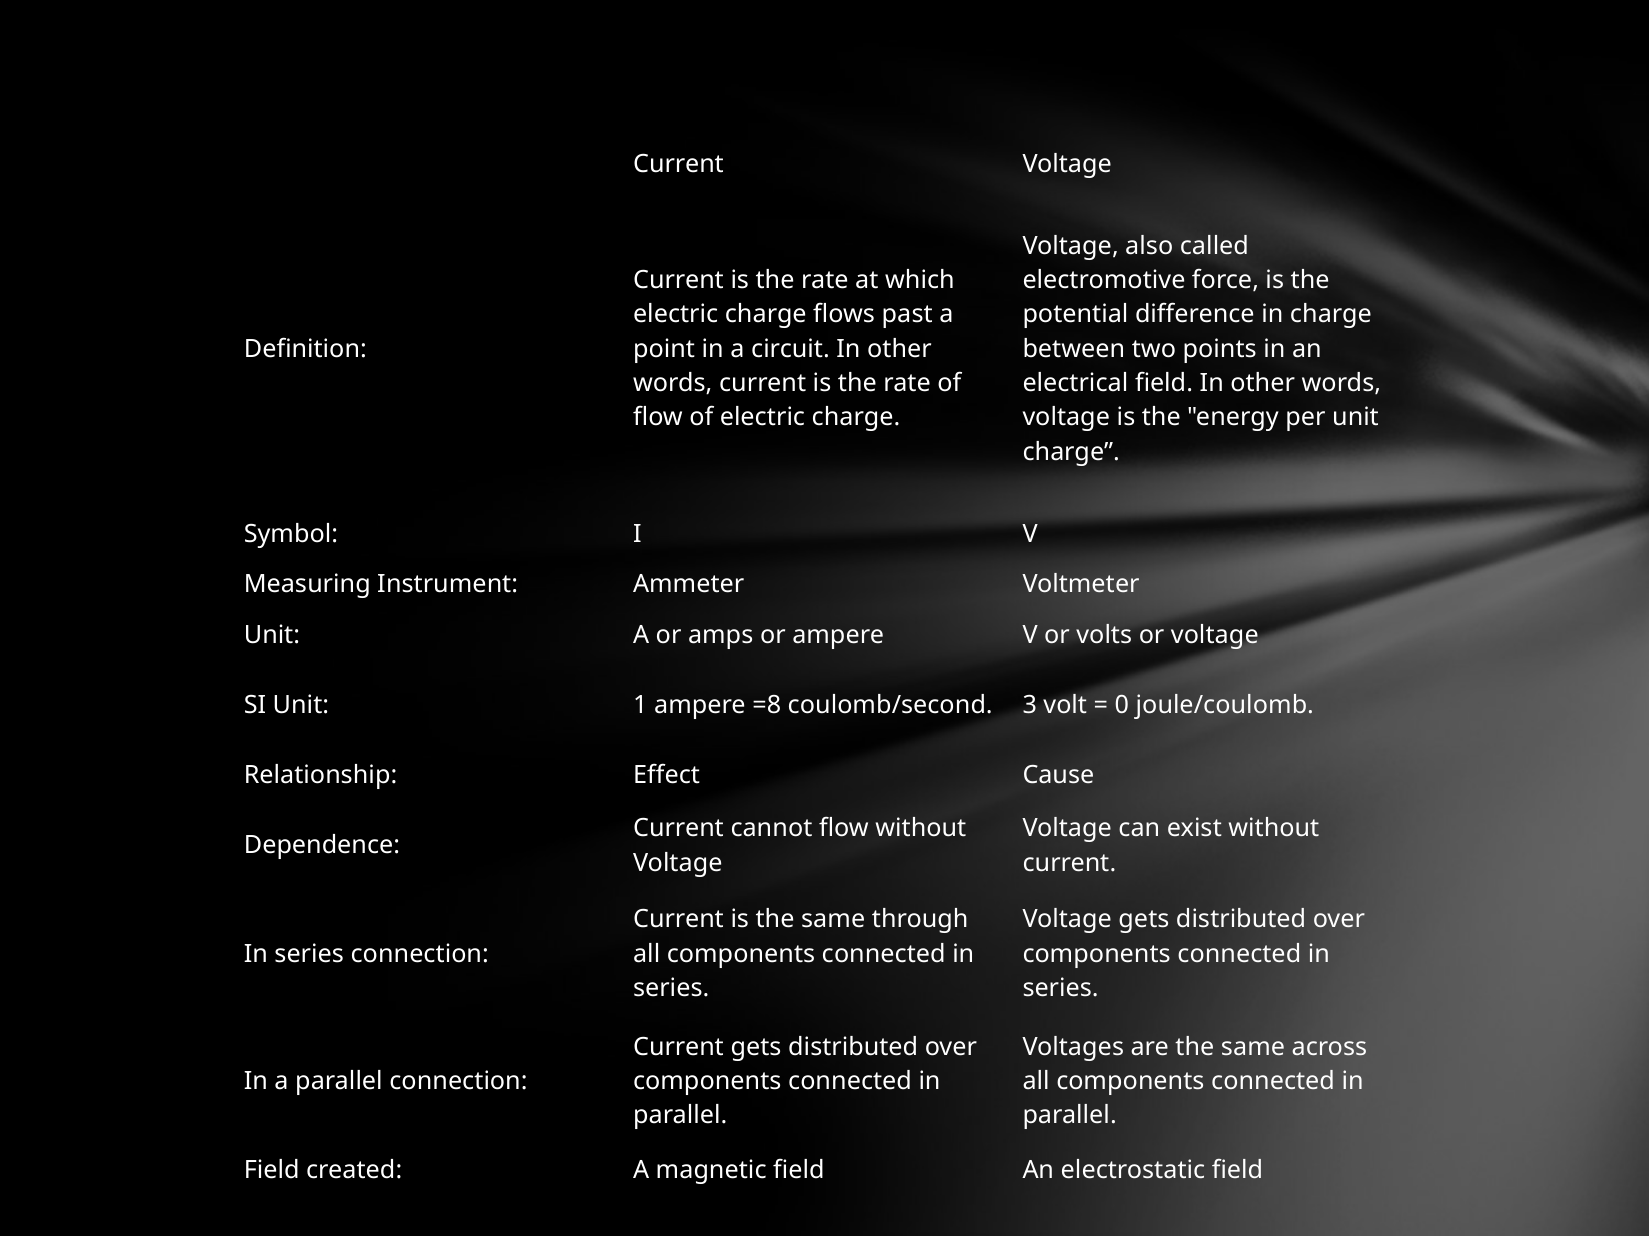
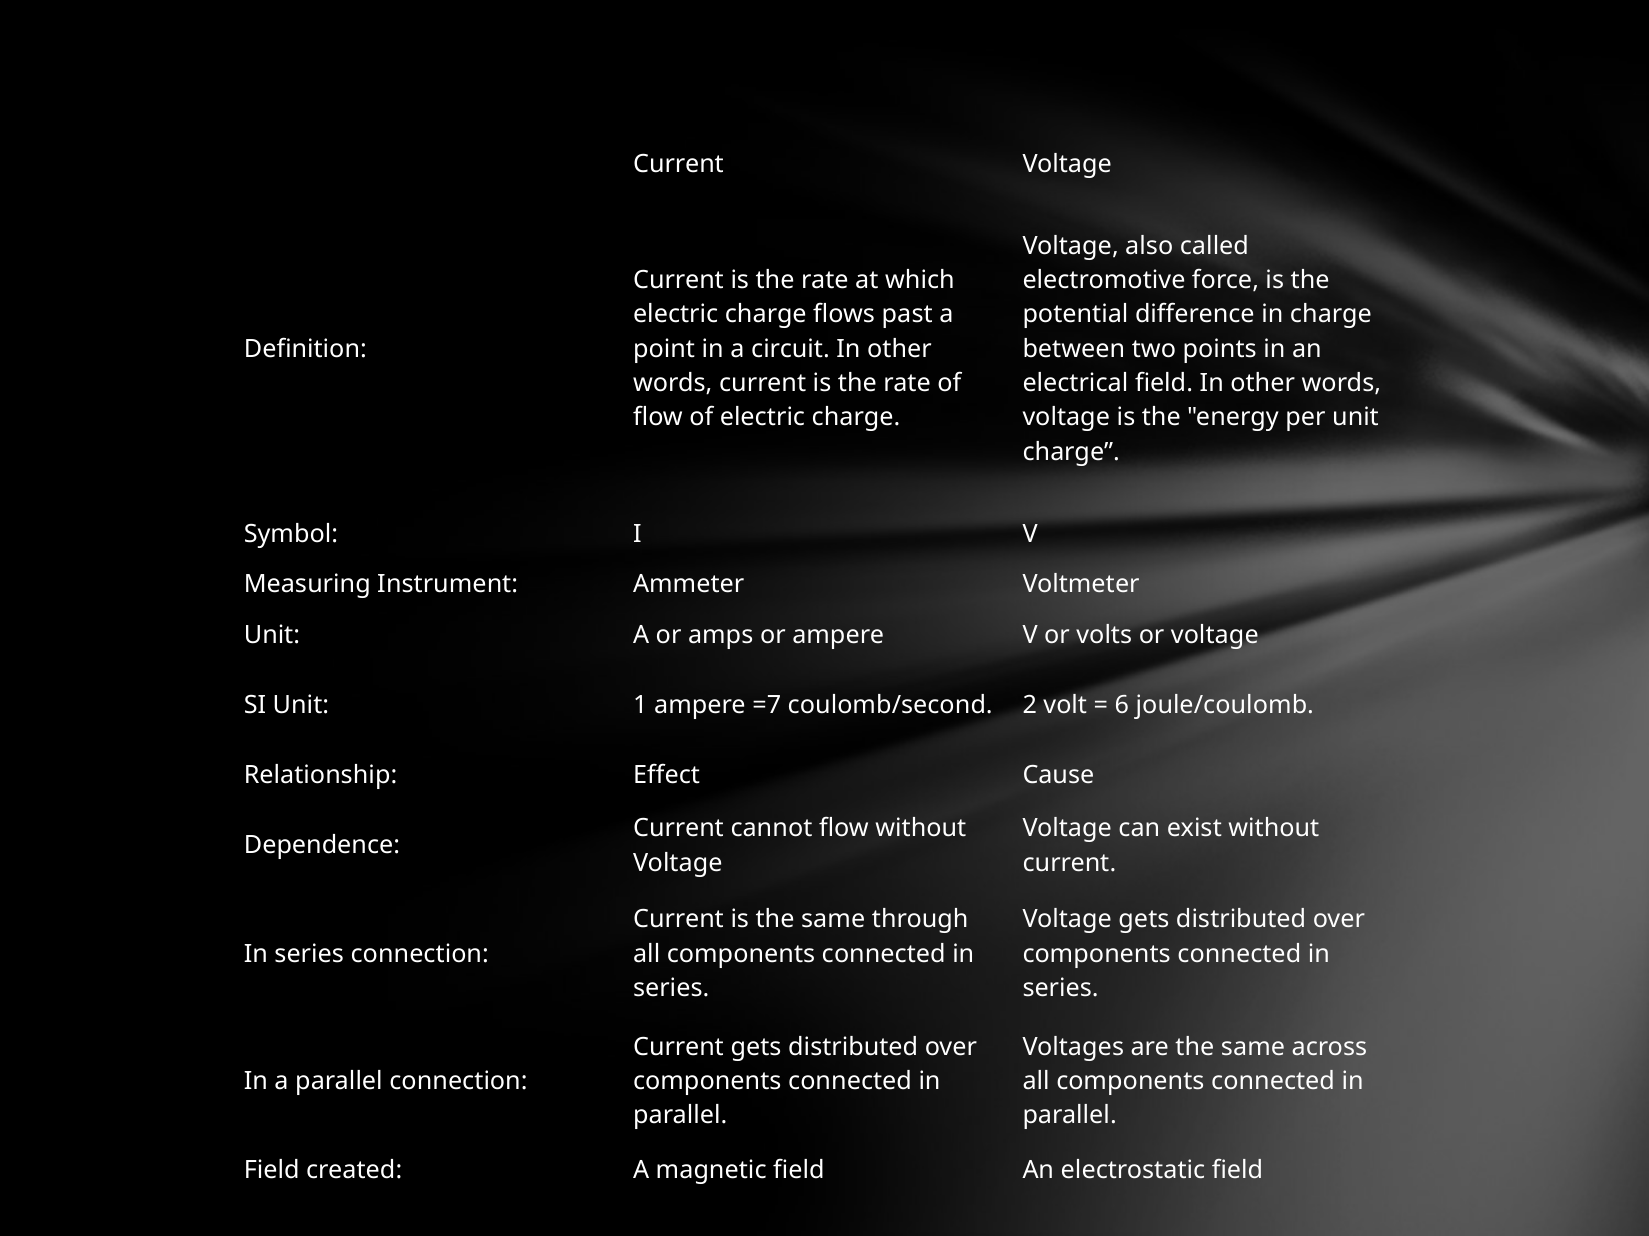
=8: =8 -> =7 (767, 706)
3: 3 -> 2 (1030, 706)
0: 0 -> 6 (1122, 706)
